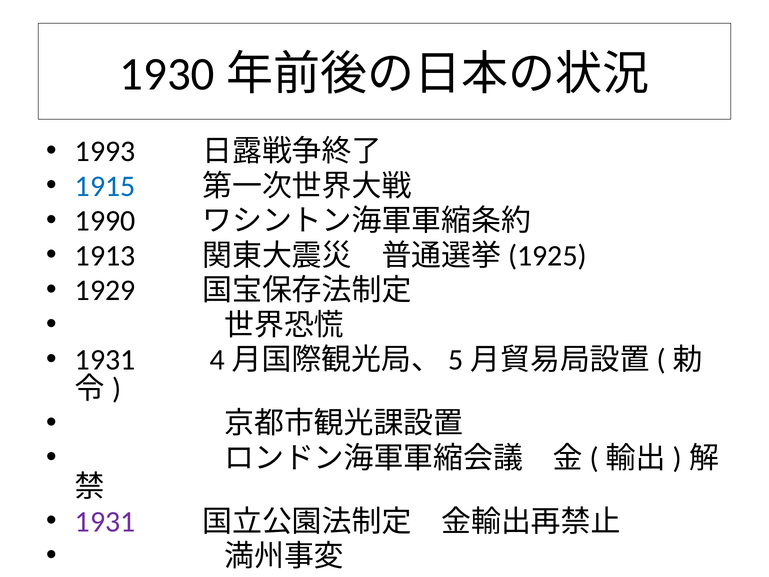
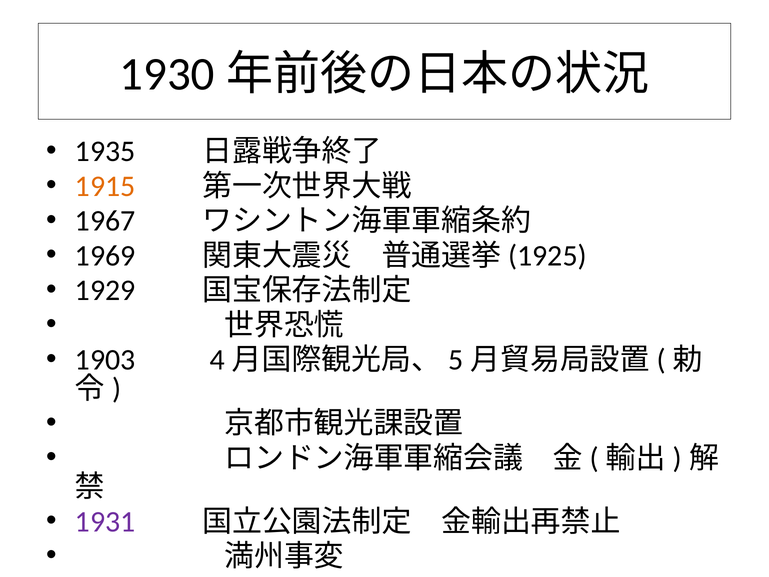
1993: 1993 -> 1935 (105, 152)
1915 colour: blue -> orange (105, 186)
1990: 1990 -> 1967 (105, 221)
1913: 1913 -> 1969 (105, 256)
1931: 1931 -> 1903 (105, 360)
